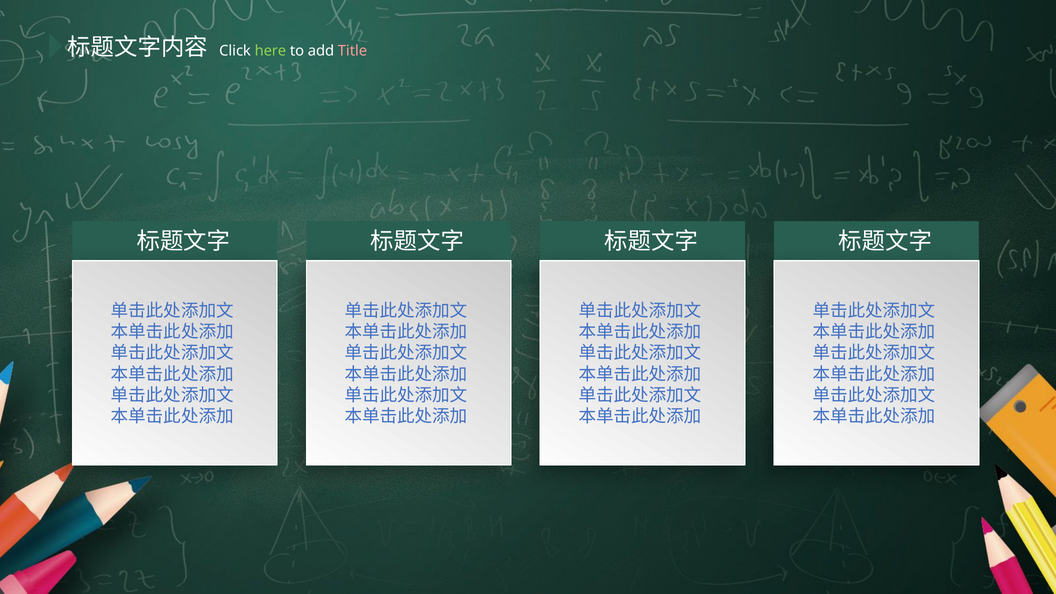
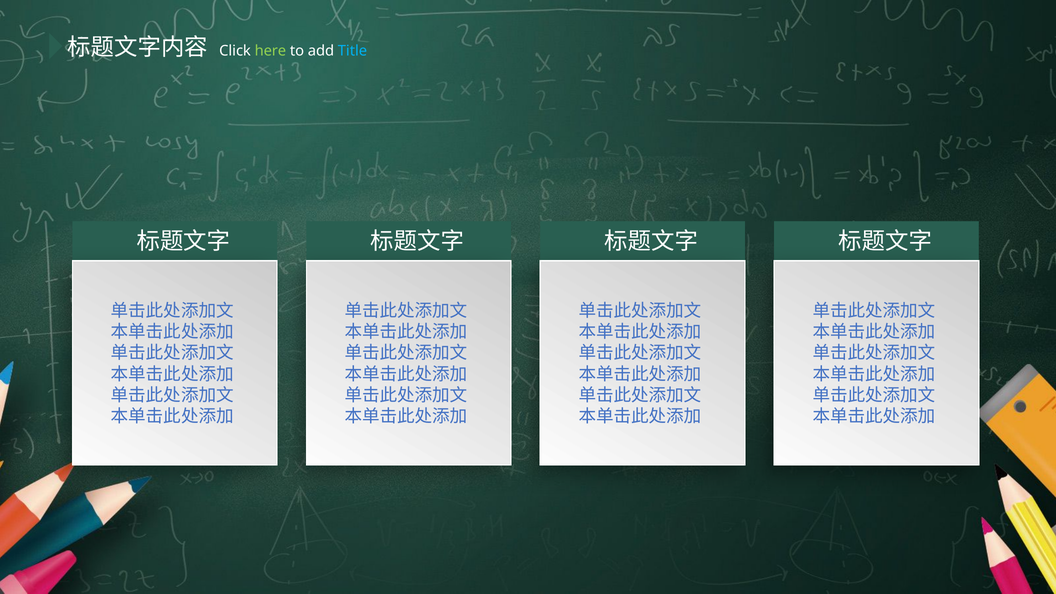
Title colour: pink -> light blue (352, 51)
